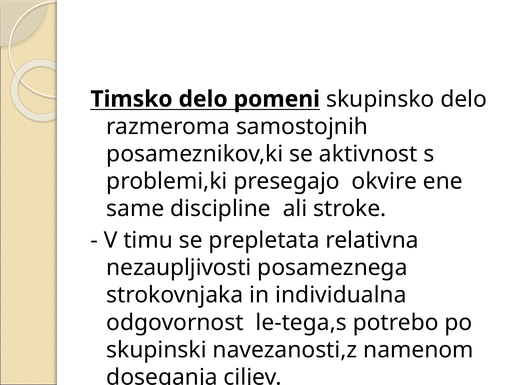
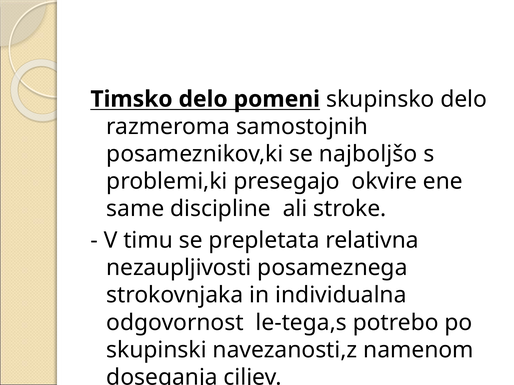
aktivnost: aktivnost -> najboljšo (368, 154)
